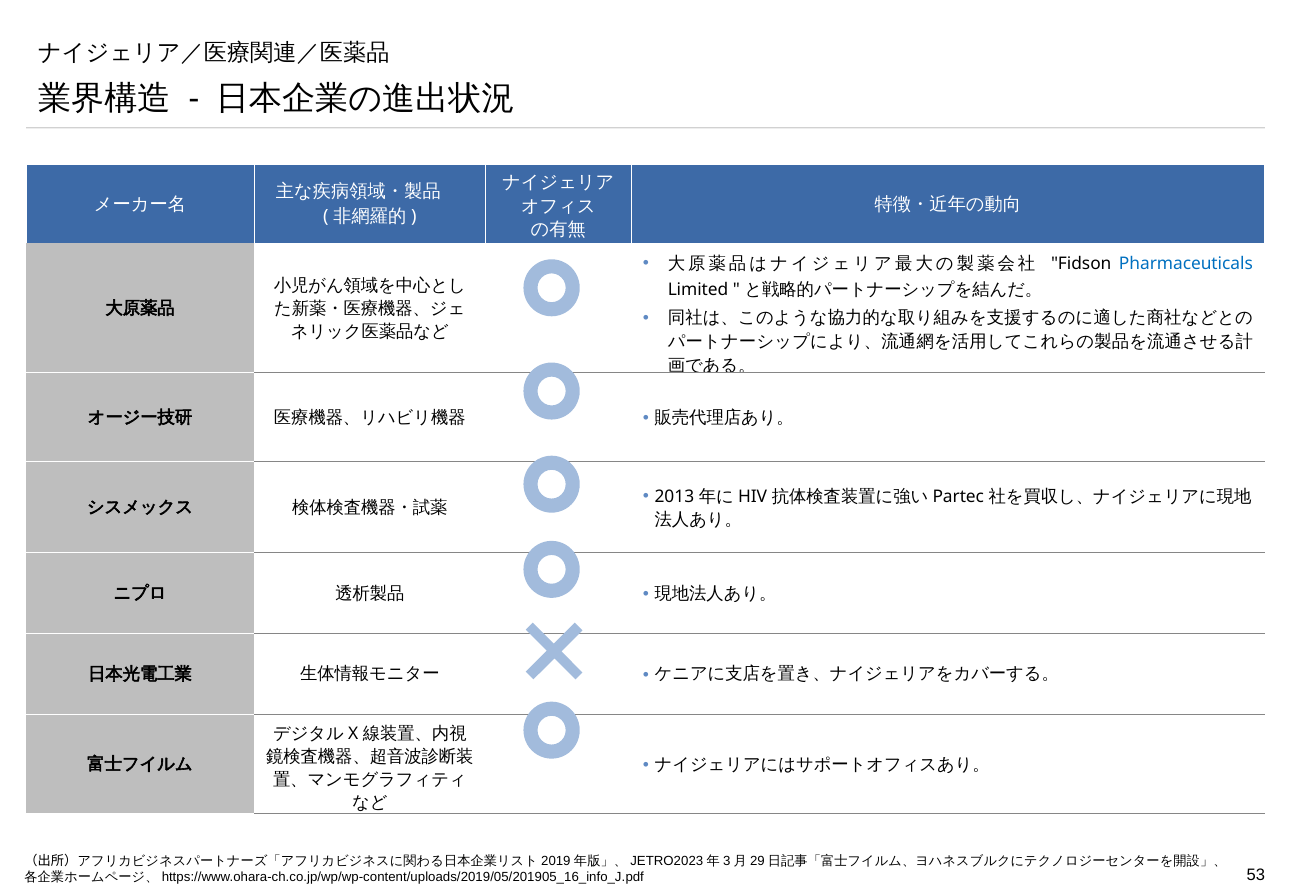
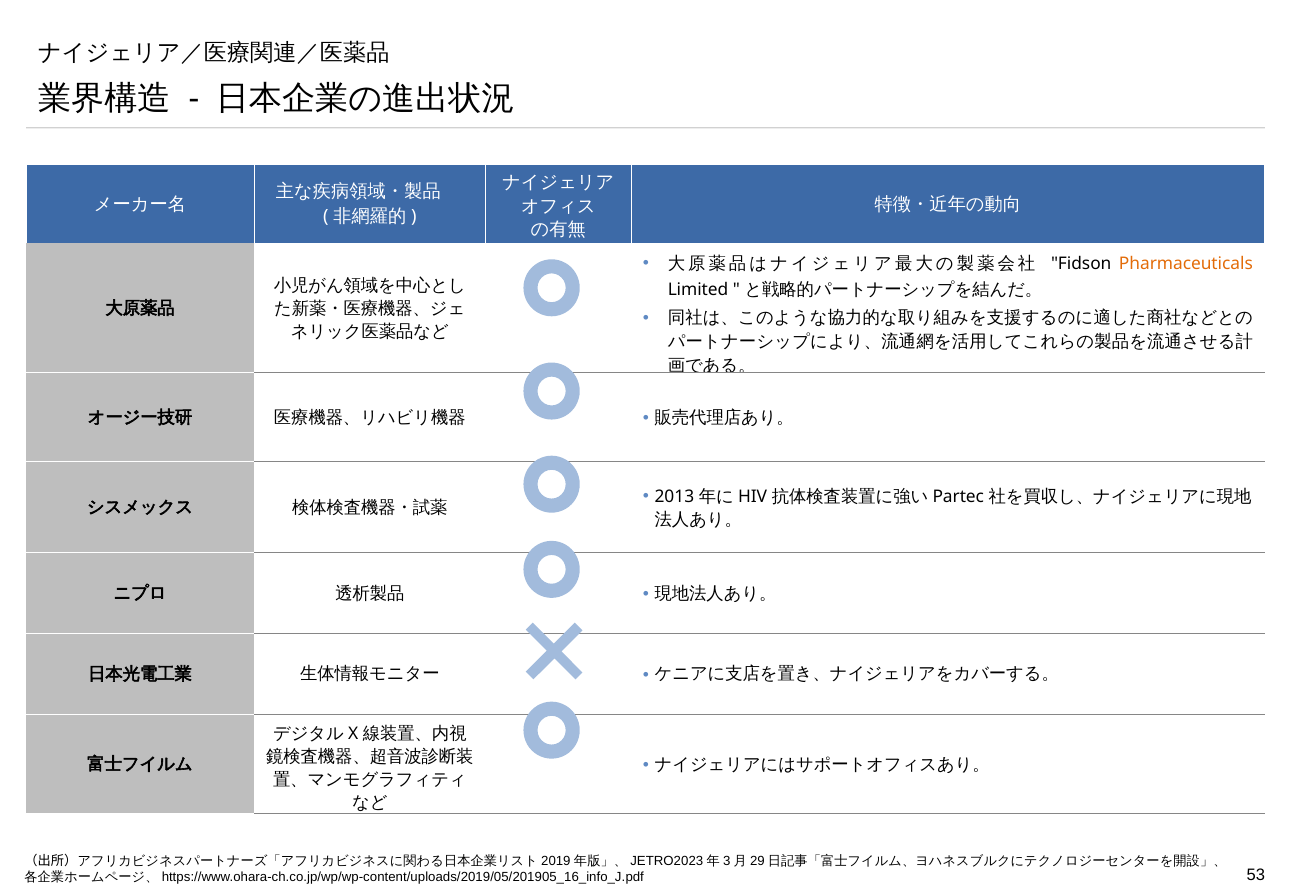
Pharmaceuticals colour: blue -> orange (1186, 264)
